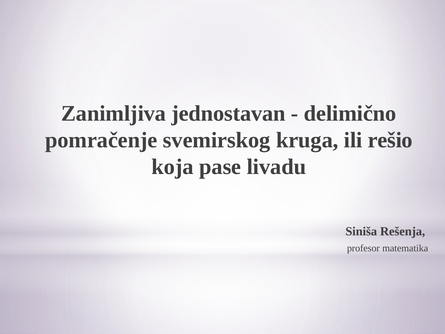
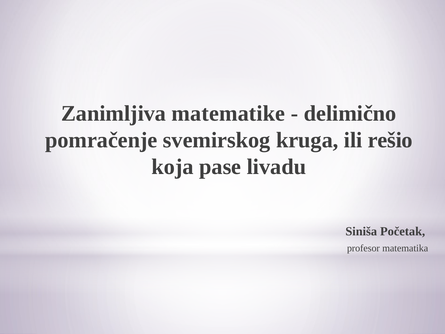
jednostavan: jednostavan -> matematike (228, 113)
Rešenja: Rešenja -> Početak (403, 231)
